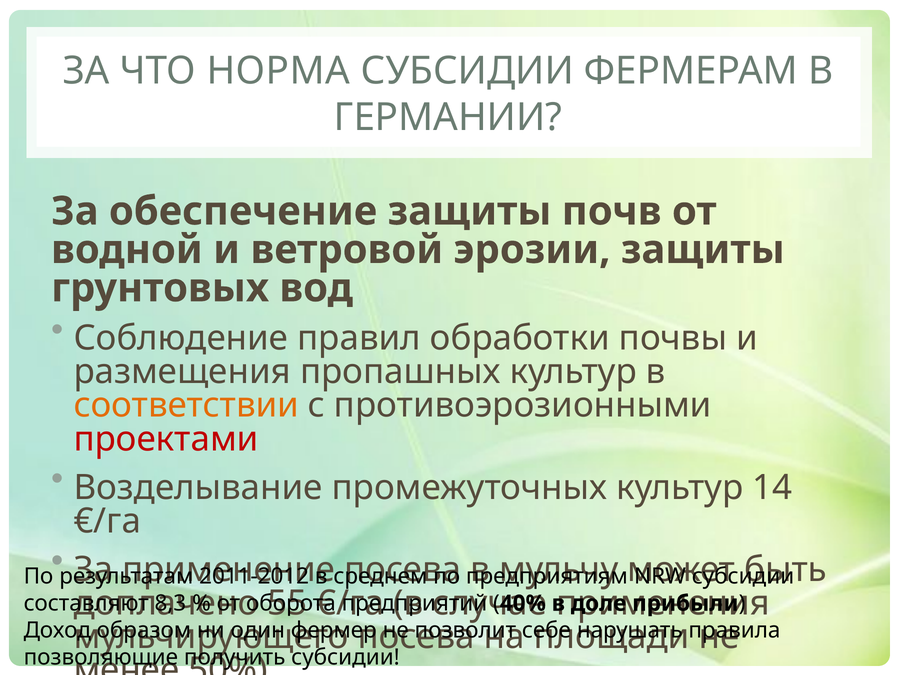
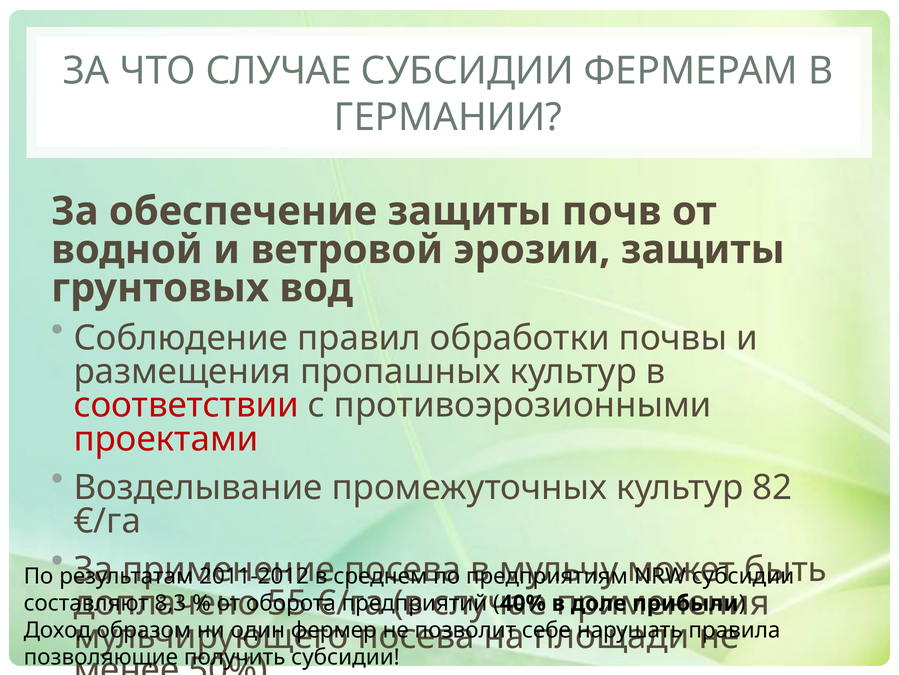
ЧТО НОРМА: НОРМА -> СЛУЧАЕ (279, 71)
соответствии colour: orange -> red (186, 405)
14: 14 -> 82 (772, 487)
